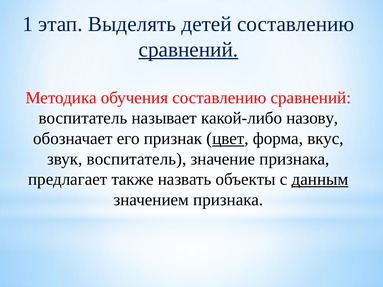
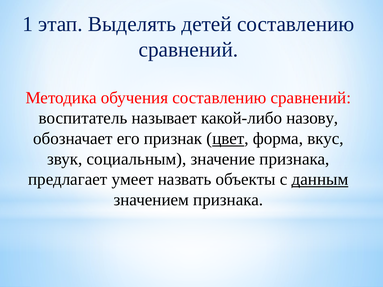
сравнений underline: present -> none (188, 50)
звук воспитатель: воспитатель -> социальным (137, 159)
также: также -> умеет (133, 180)
